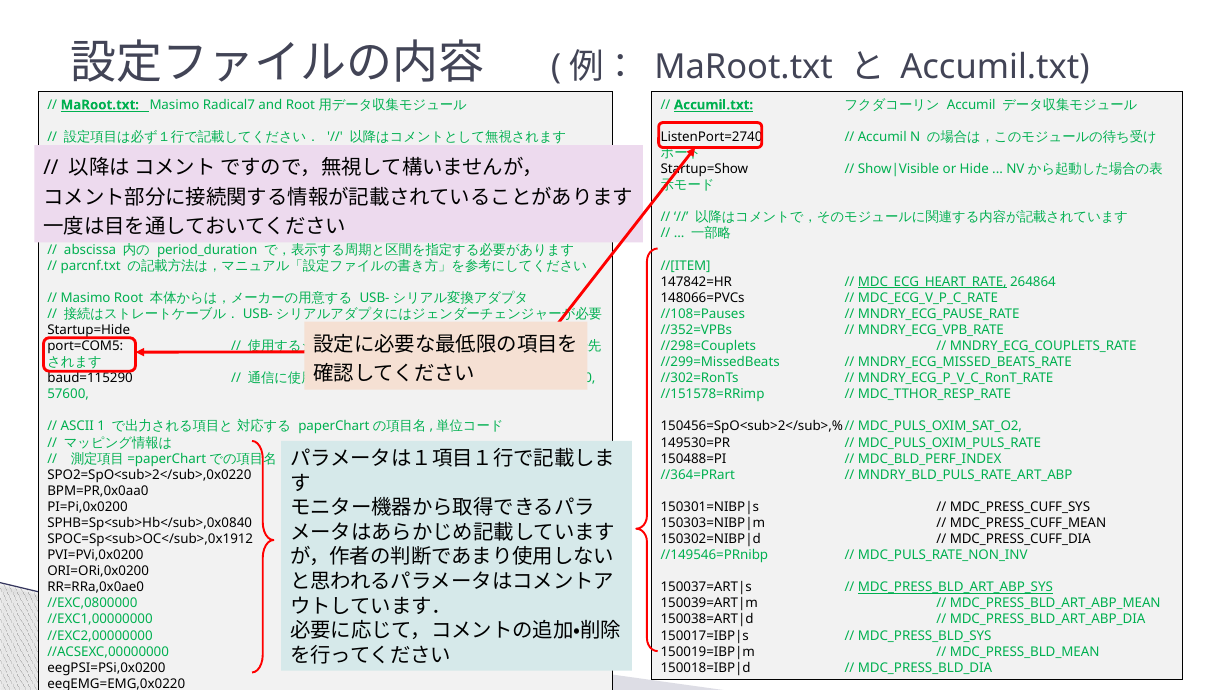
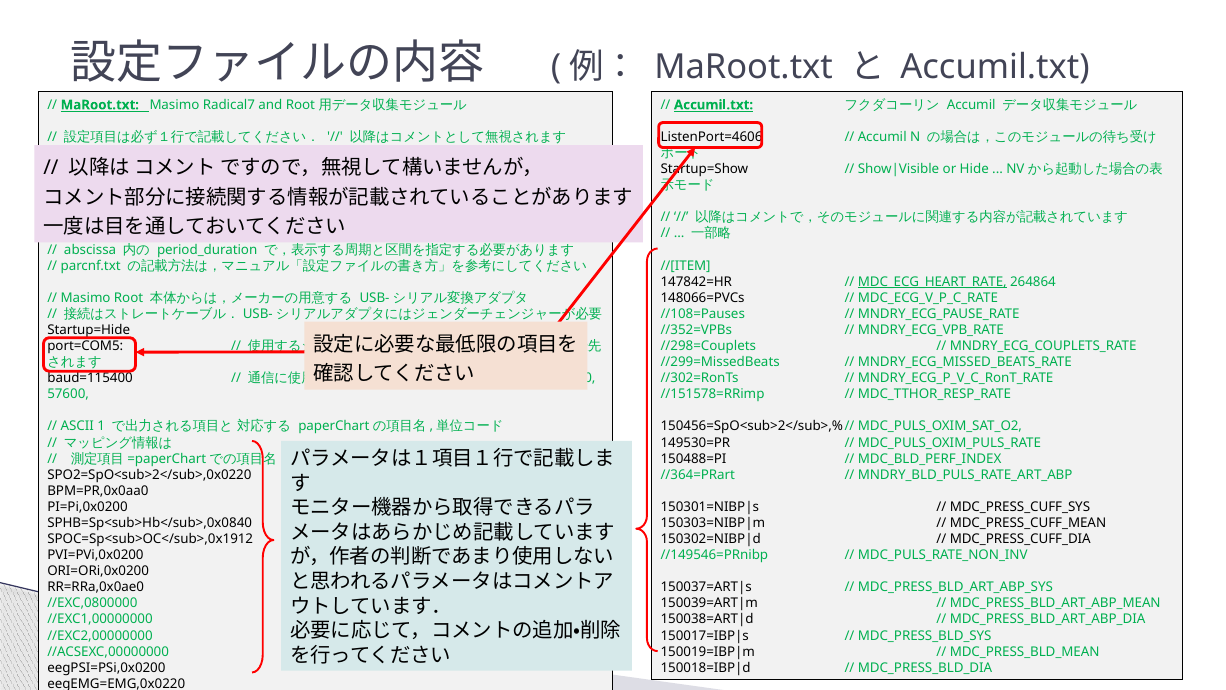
ListenPort=2740: ListenPort=2740 -> ListenPort=4606 (712, 137)
baud=115290: baud=115290 -> baud=115400 (90, 378)
MDC_PRESS_BLD_ART_ABP_SYS underline: present -> none (955, 587)
